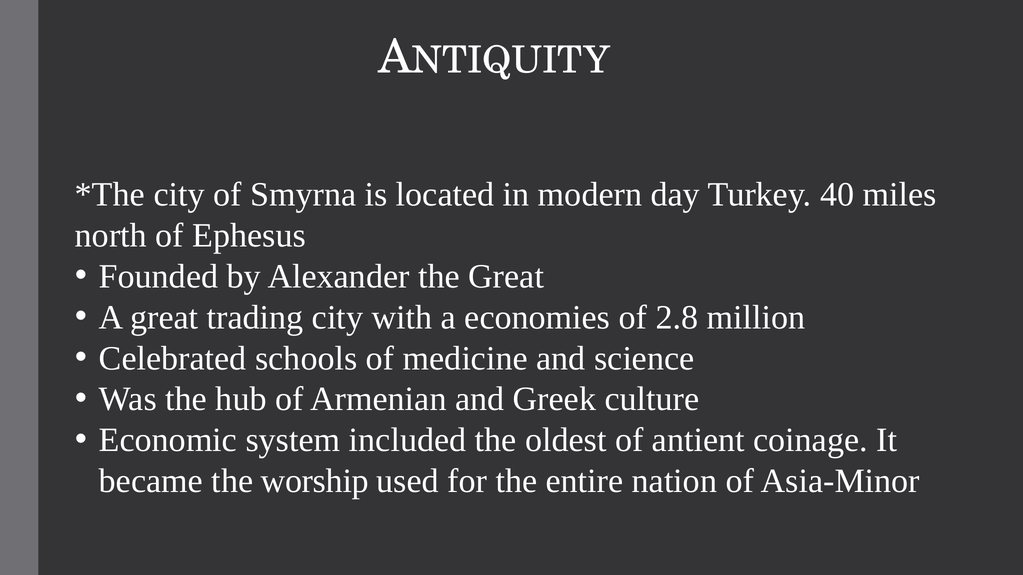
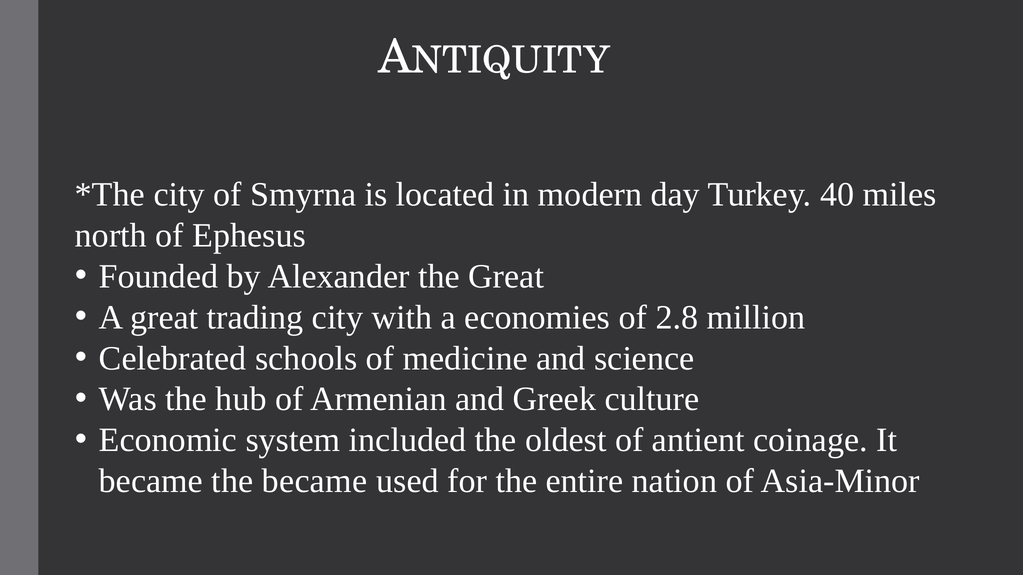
the worship: worship -> became (315, 481)
